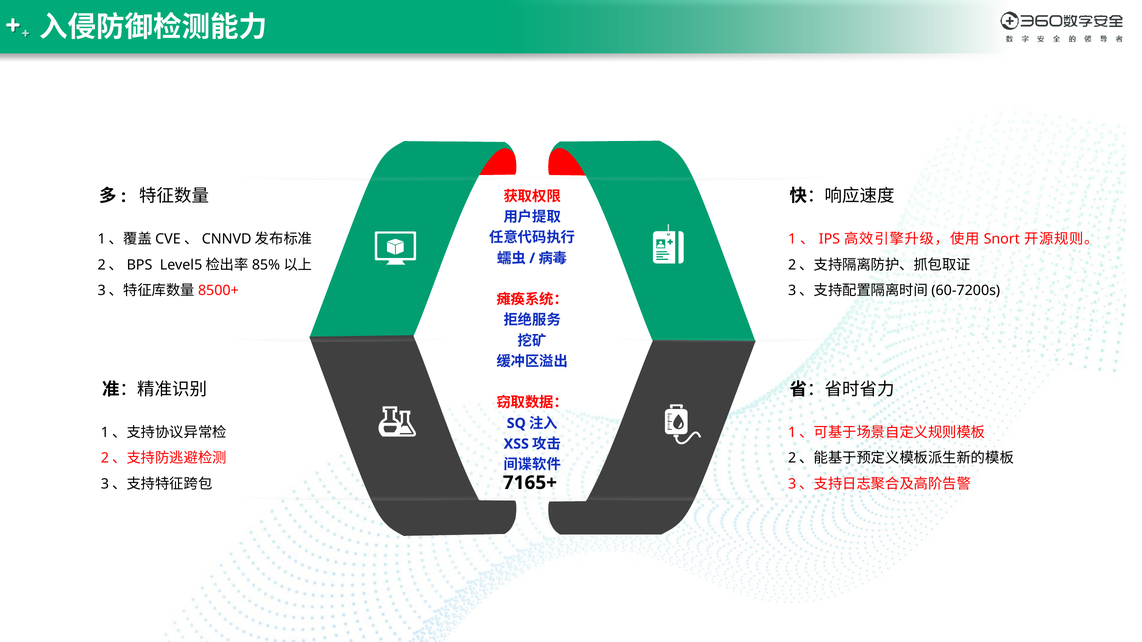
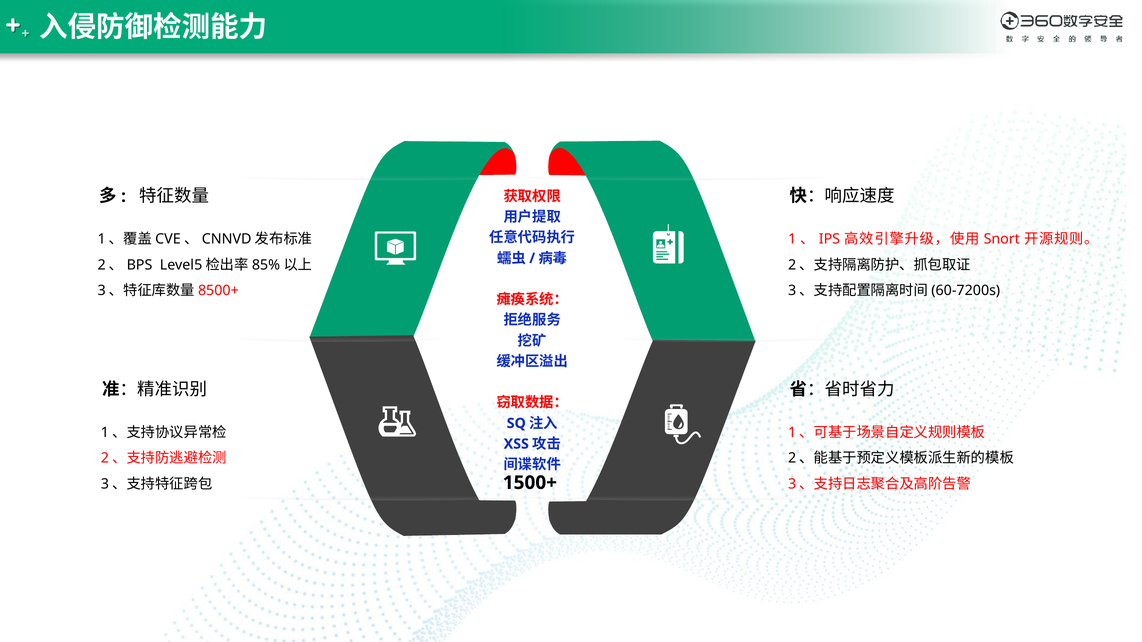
7165+: 7165+ -> 1500+ (530, 483)
